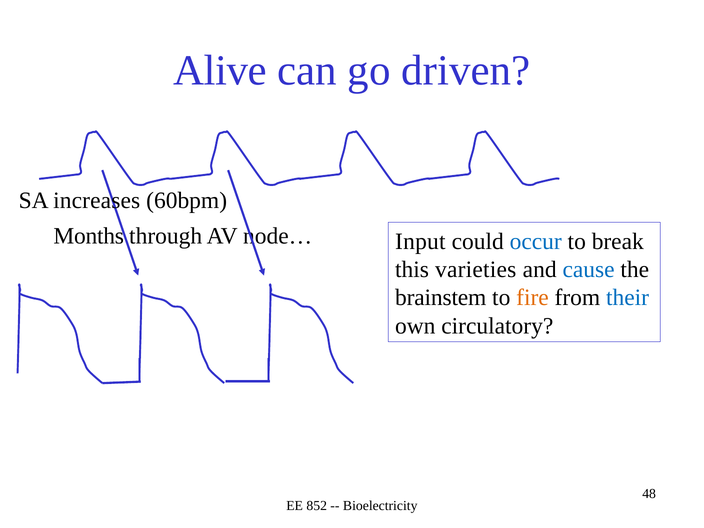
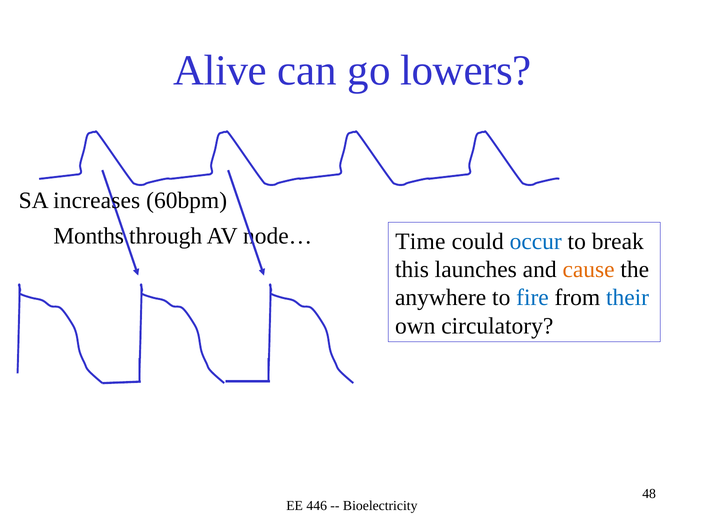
driven: driven -> lowers (466, 70)
Input: Input -> Time (420, 241)
varieties: varieties -> launches (476, 270)
cause colour: blue -> orange (589, 270)
brainstem: brainstem -> anywhere (441, 298)
fire colour: orange -> blue (532, 298)
852: 852 -> 446 (317, 505)
